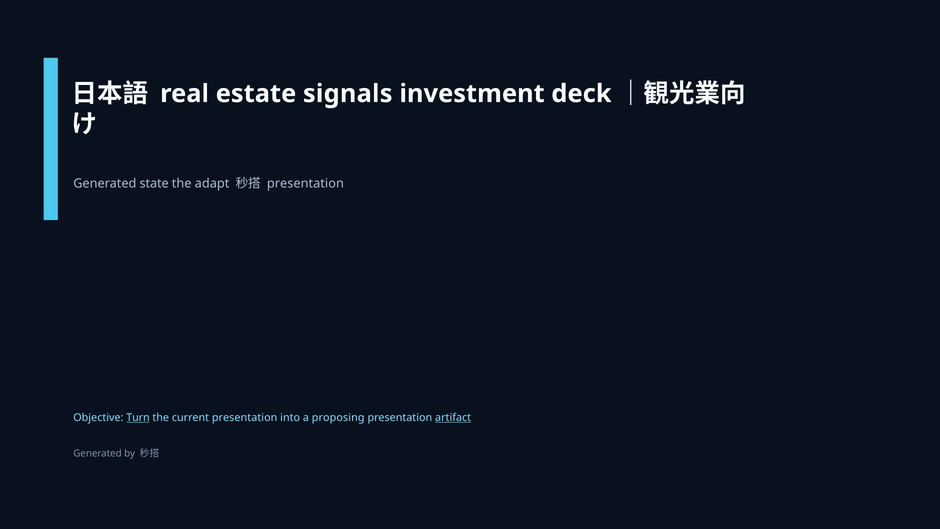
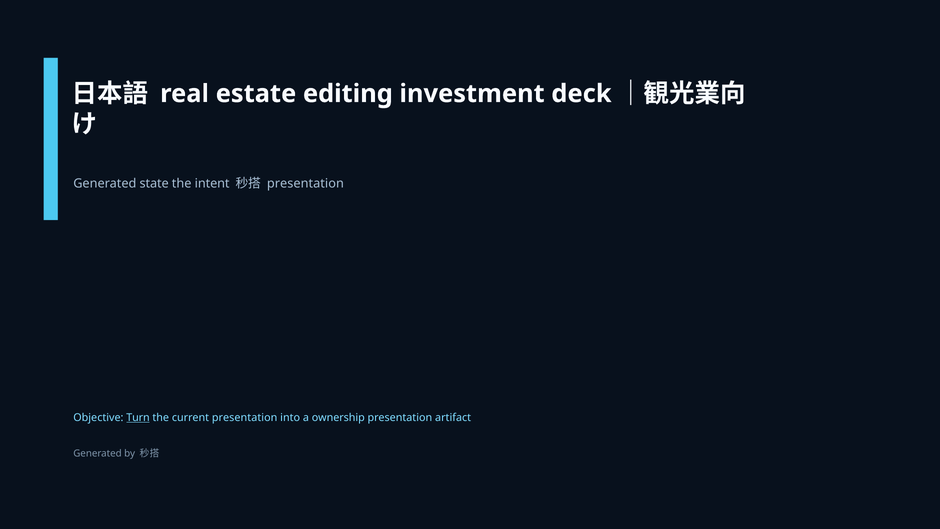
signals: signals -> editing (348, 94)
adapt: adapt -> intent (212, 183)
proposing: proposing -> ownership (338, 417)
artifact underline: present -> none (453, 417)
